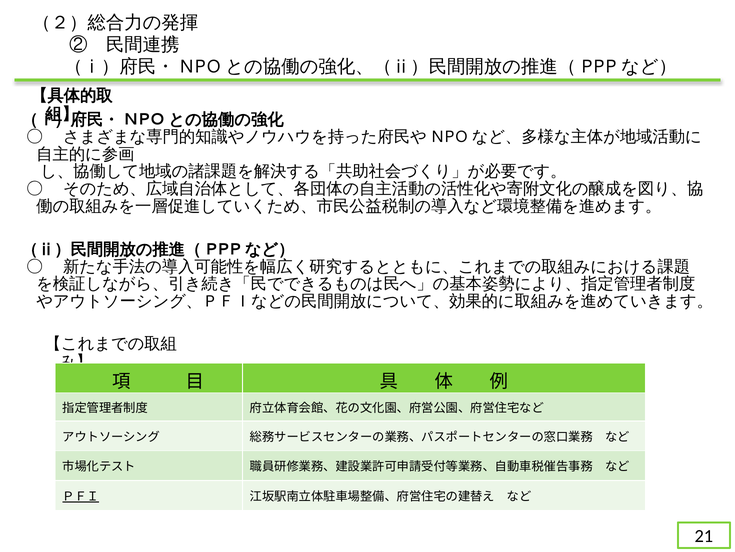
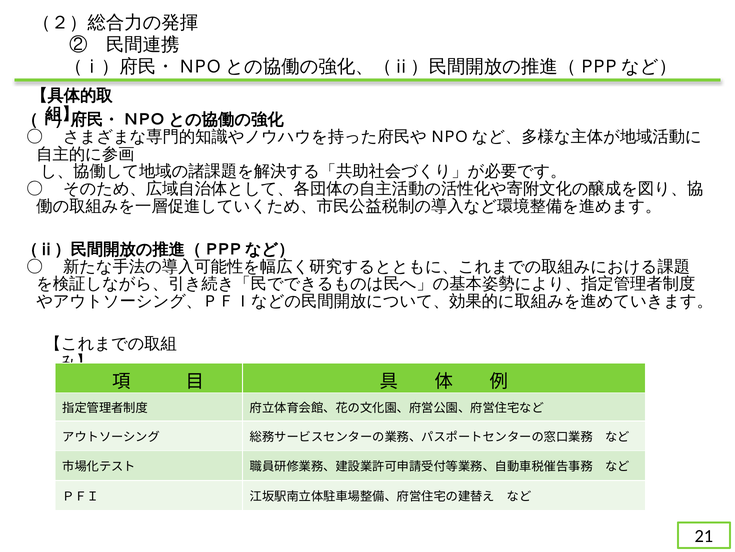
ＰＦＩ underline: present -> none (81, 496)
